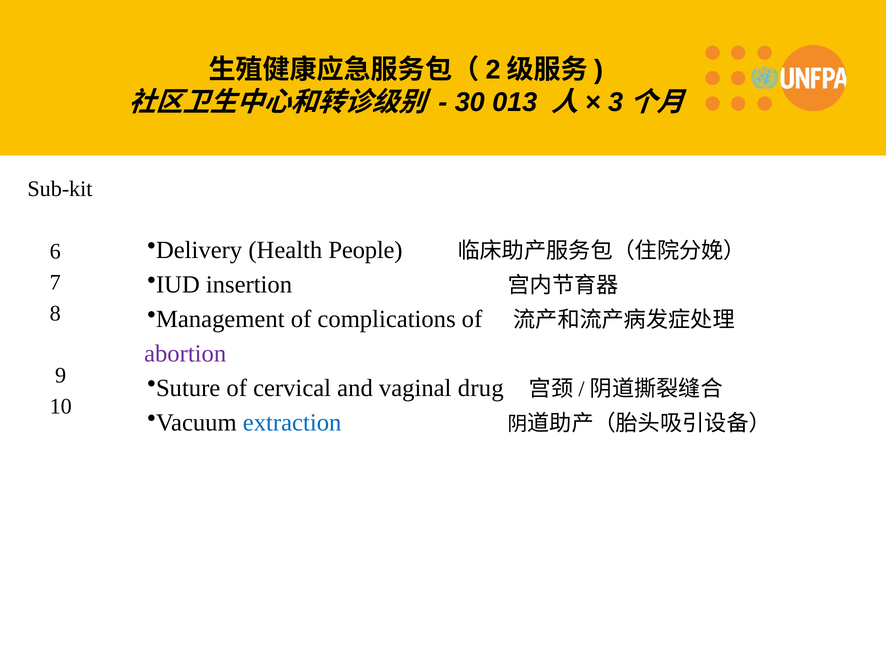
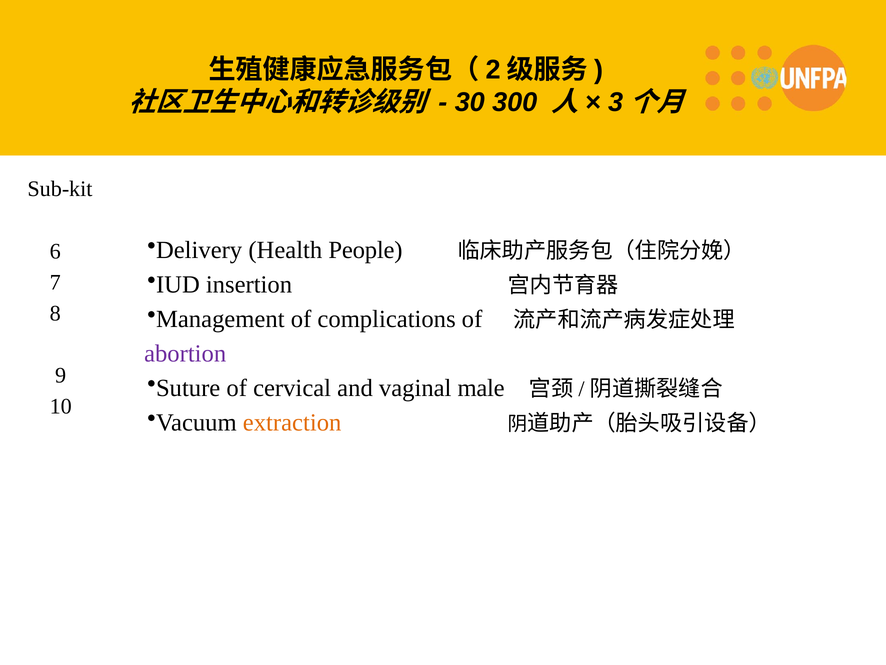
013: 013 -> 300 (515, 102)
drug: drug -> male (481, 388)
extraction colour: blue -> orange (292, 422)
